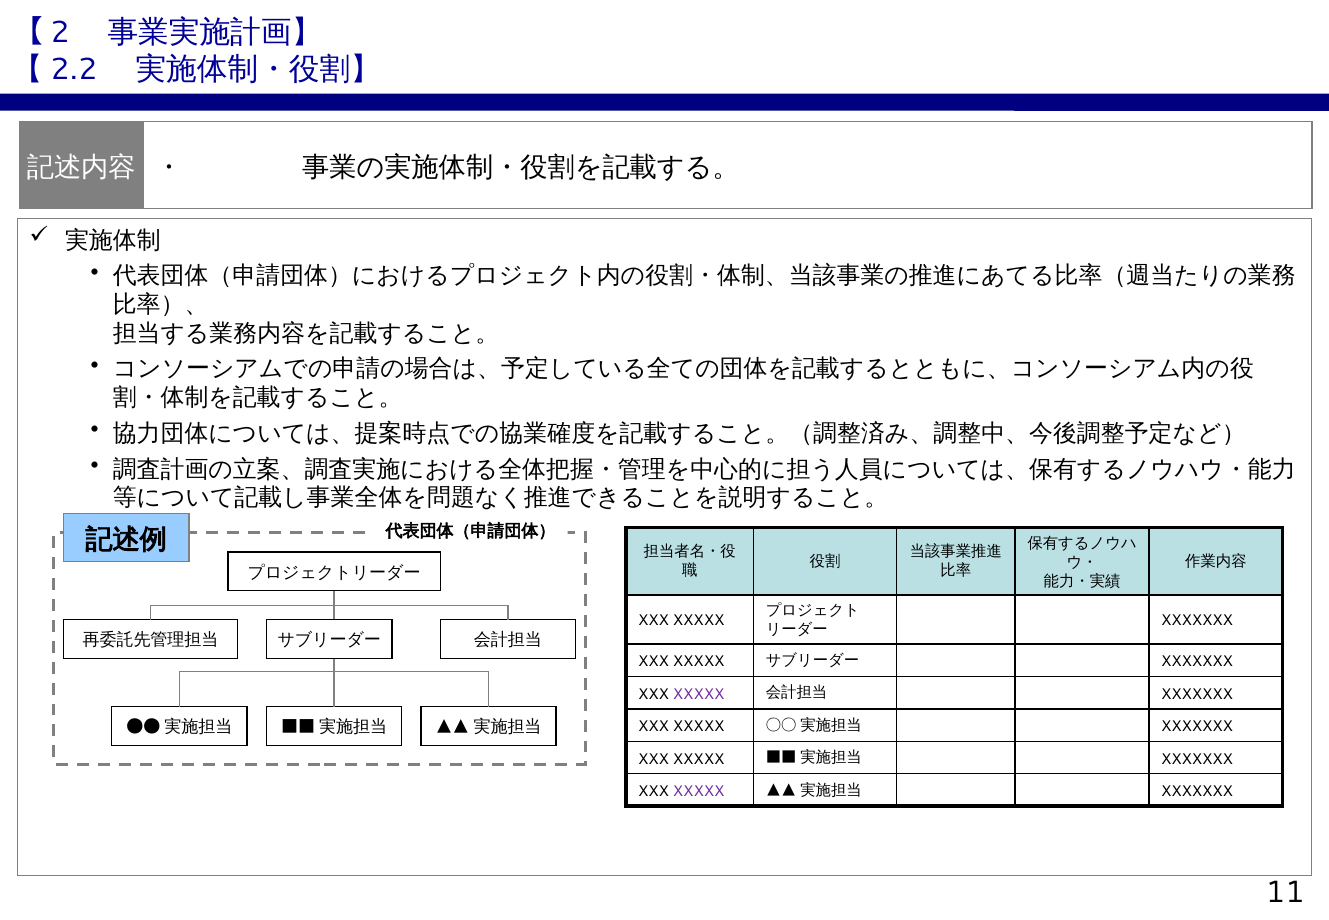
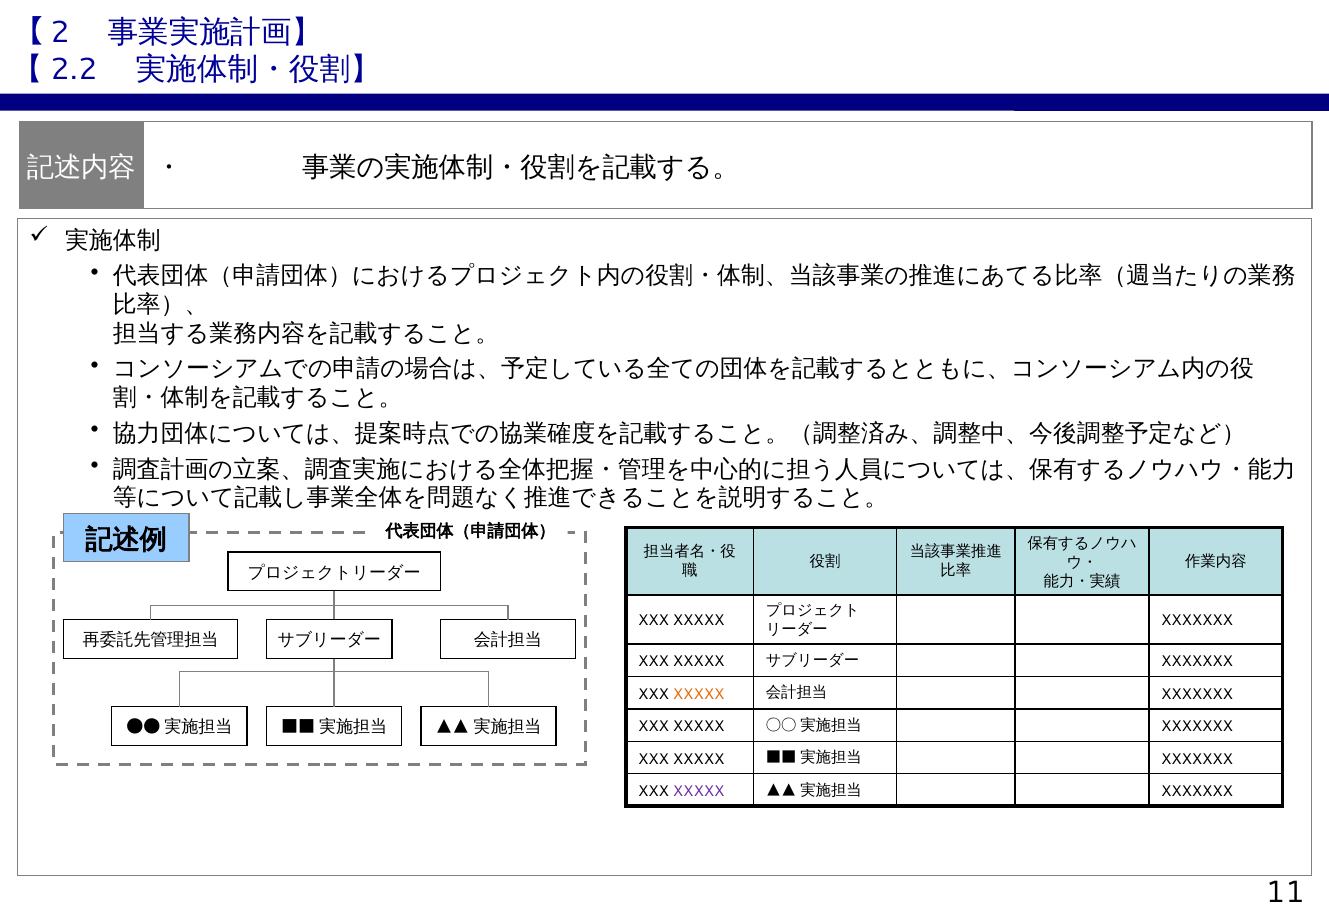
XXXXX colour: purple -> orange (699, 694)
